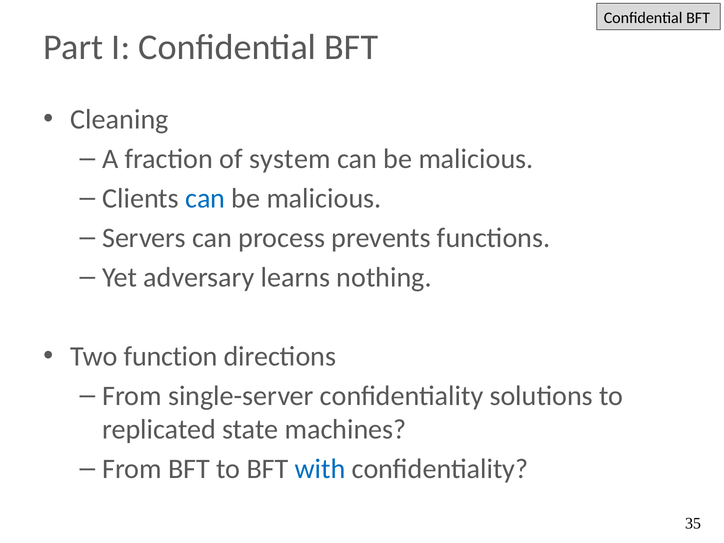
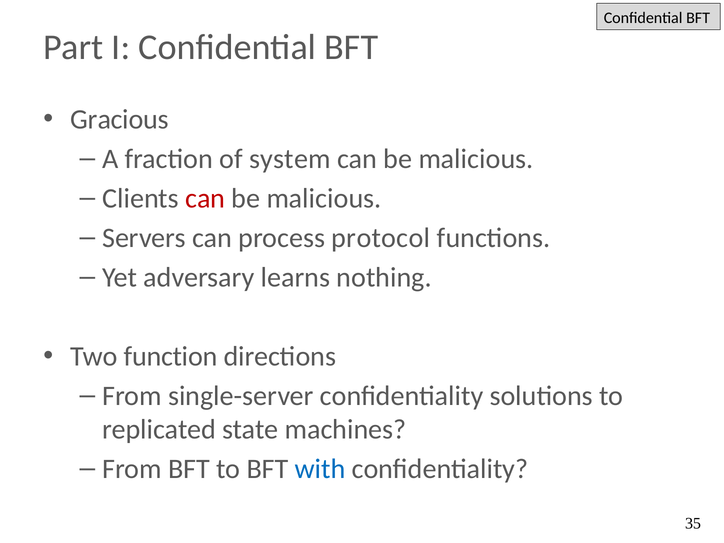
Cleaning: Cleaning -> Gracious (120, 120)
can colour: blue -> red (205, 199)
prevents: prevents -> protocol (381, 238)
